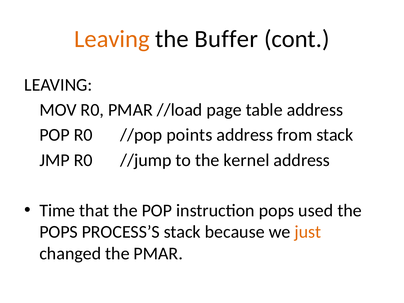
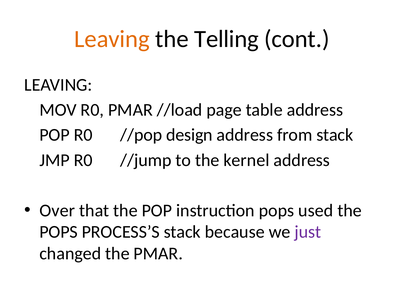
Buffer: Buffer -> Telling (227, 39)
points: points -> design (190, 135)
Time: Time -> Over (57, 210)
just colour: orange -> purple (308, 232)
